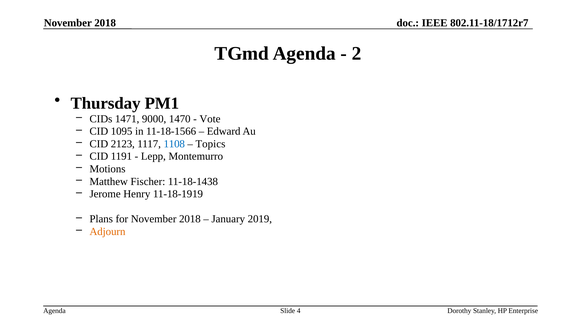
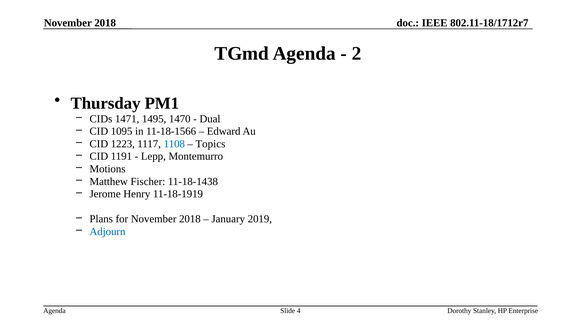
9000: 9000 -> 1495 (154, 119)
Vote: Vote -> Dual (210, 119)
2123: 2123 -> 1223 (123, 144)
Adjourn colour: orange -> blue (108, 232)
